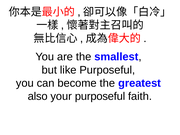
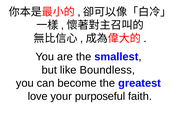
like Purposeful: Purposeful -> Boundless (107, 70)
also: also -> love (38, 96)
